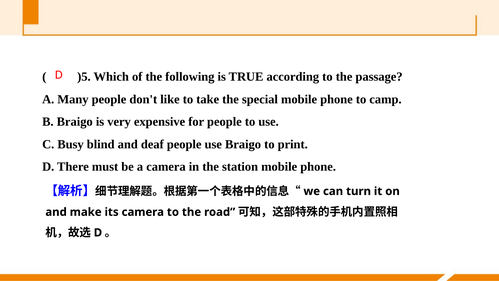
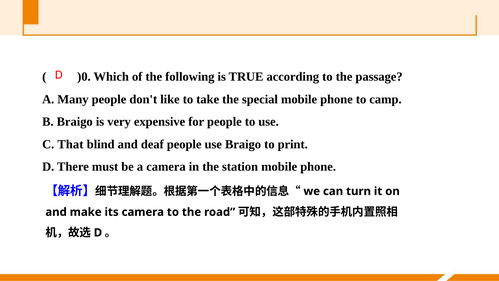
)5: )5 -> )0 (84, 77)
Busy: Busy -> That (70, 144)
